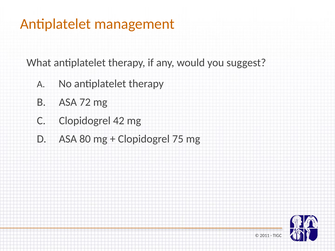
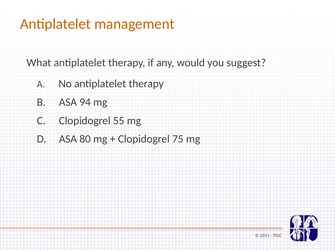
72: 72 -> 94 (85, 102)
42: 42 -> 55 (119, 121)
